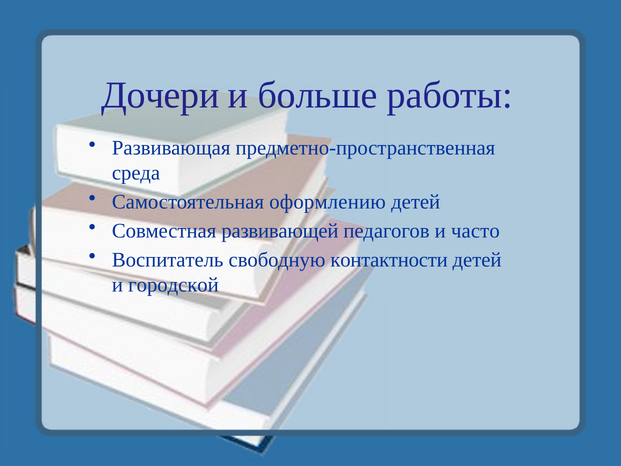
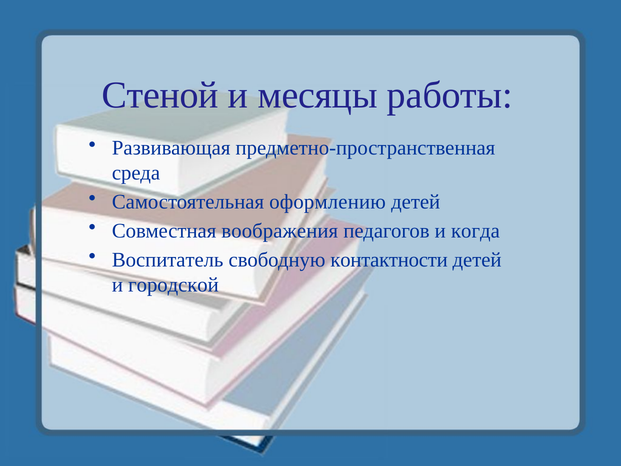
Дочери: Дочери -> Стеной (160, 95)
больше: больше -> месяцы (318, 95)
развивающей: развивающей -> воображения (280, 231)
часто: часто -> когда (475, 231)
